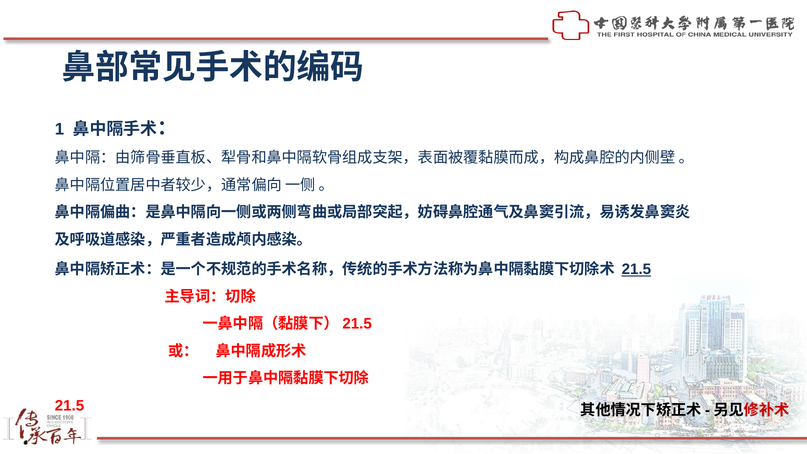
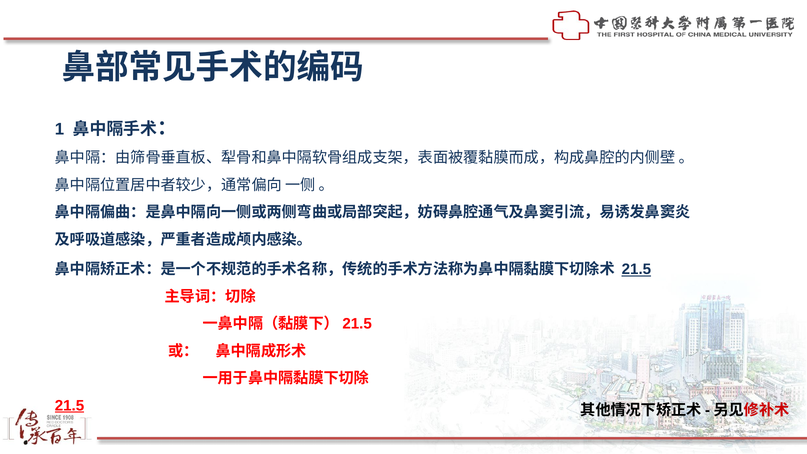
21.5 underline: none -> present (70, 406)
